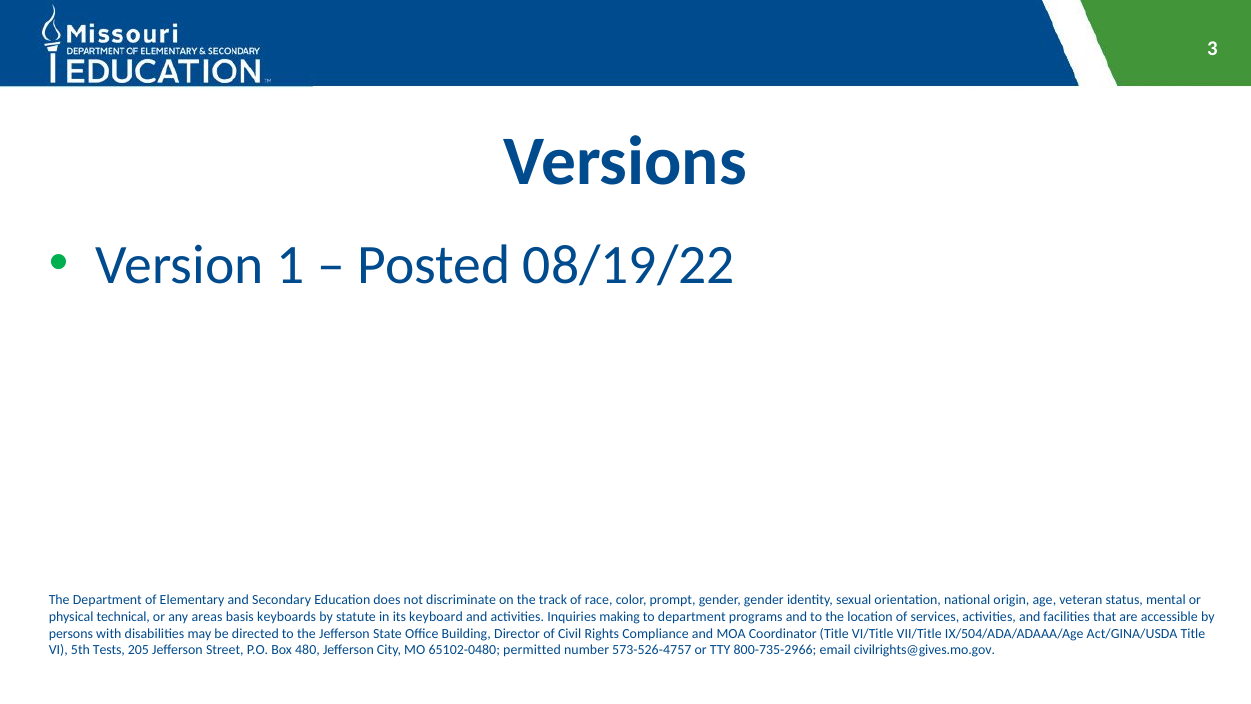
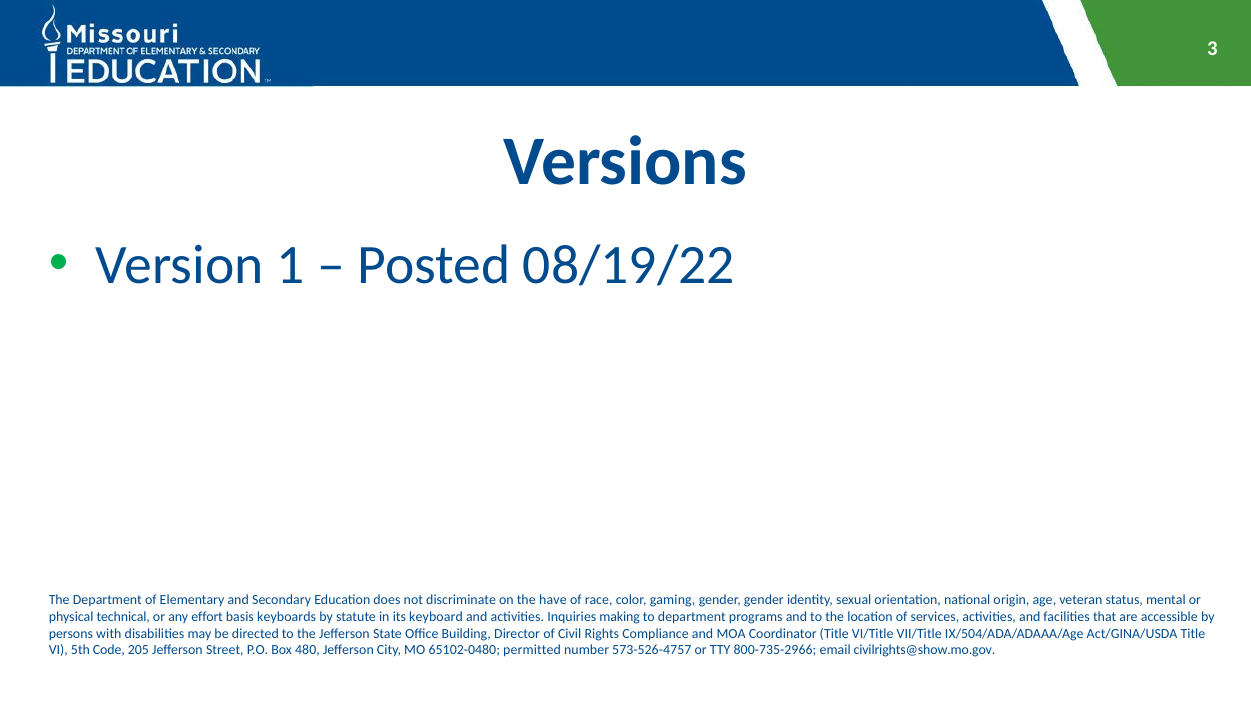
track: track -> have (553, 600)
prompt: prompt -> gaming (673, 600)
areas: areas -> effort (207, 617)
Tests: Tests -> Code (109, 650)
civilrights@gives.mo.gov: civilrights@gives.mo.gov -> civilrights@show.mo.gov (924, 650)
